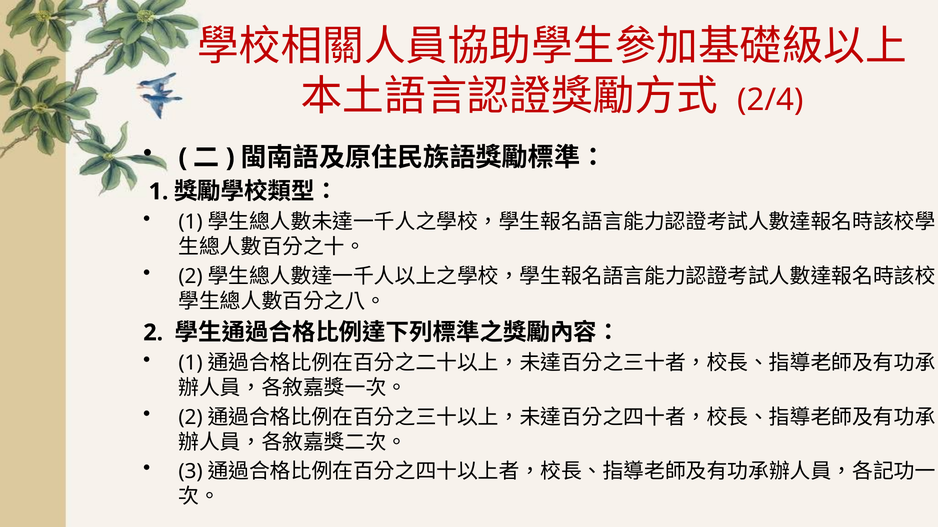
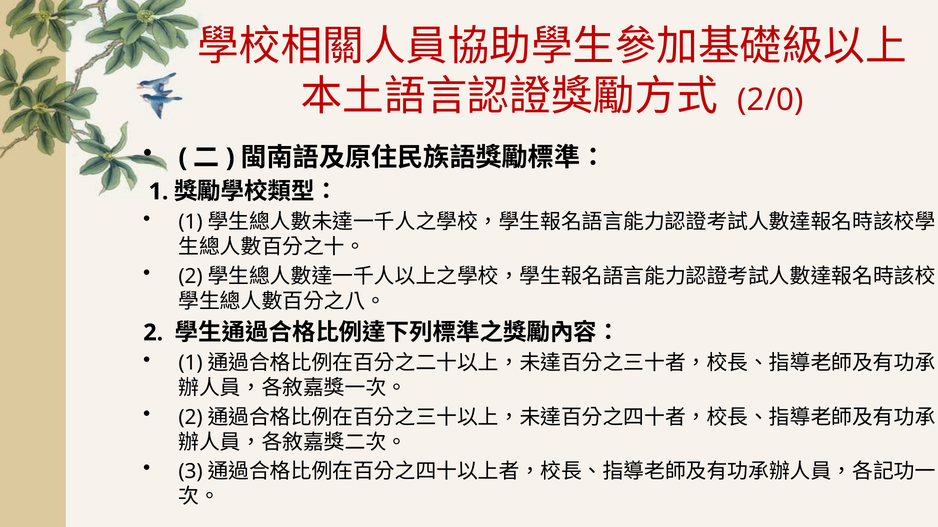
2/4: 2/4 -> 2/0 (770, 100)
